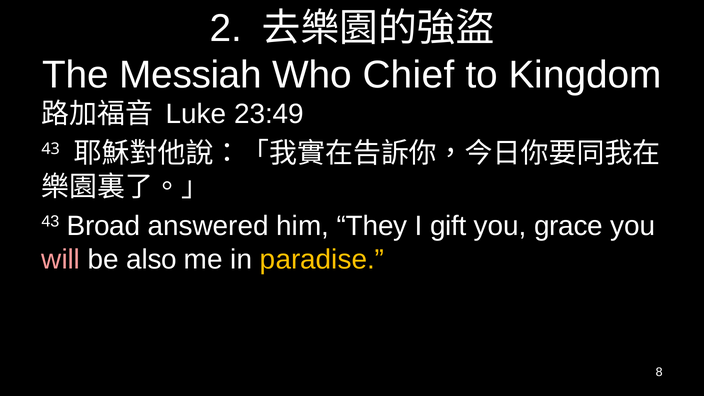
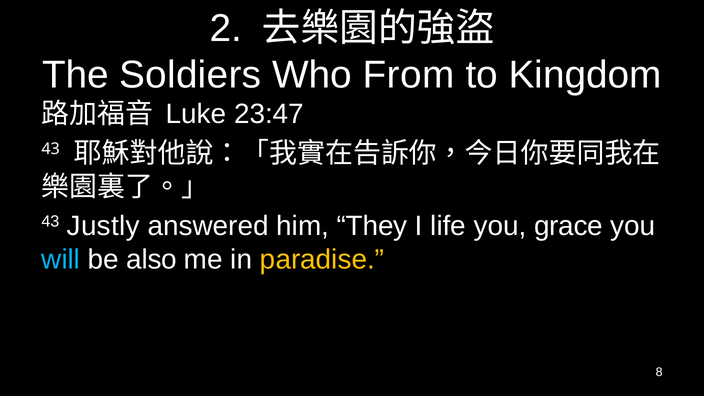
Messiah: Messiah -> Soldiers (190, 75)
Chief: Chief -> From (409, 75)
23:49: 23:49 -> 23:47 (269, 114)
Broad: Broad -> Justly (103, 226)
gift: gift -> life (448, 226)
will colour: pink -> light blue (61, 259)
